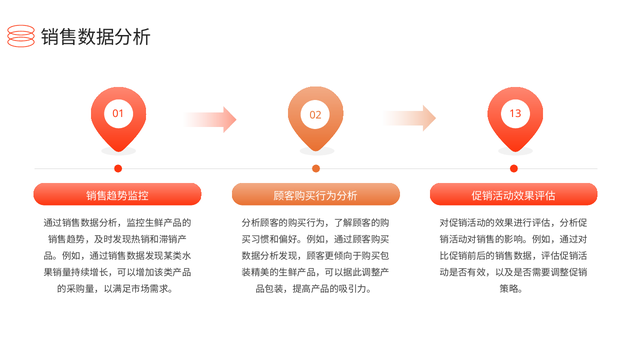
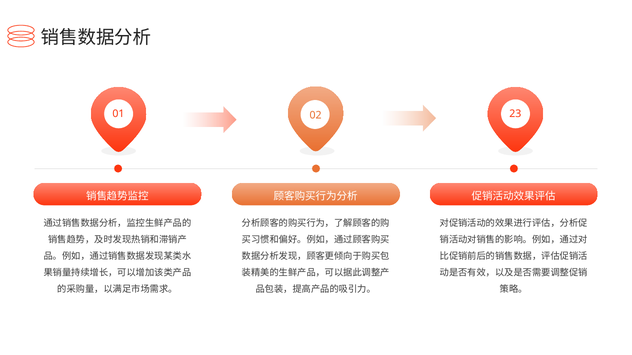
13: 13 -> 23 (515, 114)
